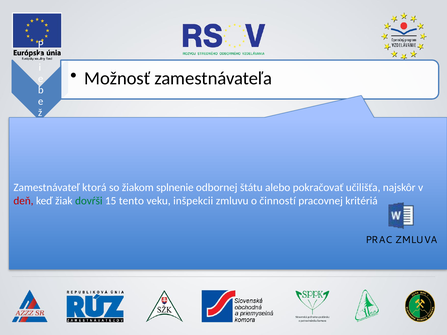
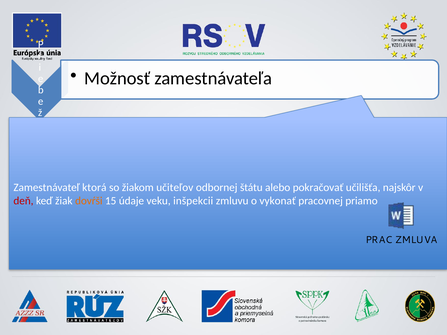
splnenie: splnenie -> učiteľov (175, 188)
dovŕši colour: green -> orange (89, 201)
tento: tento -> údaje (131, 201)
činností: činností -> vykonať (278, 201)
kritériá: kritériá -> priamo (362, 201)
